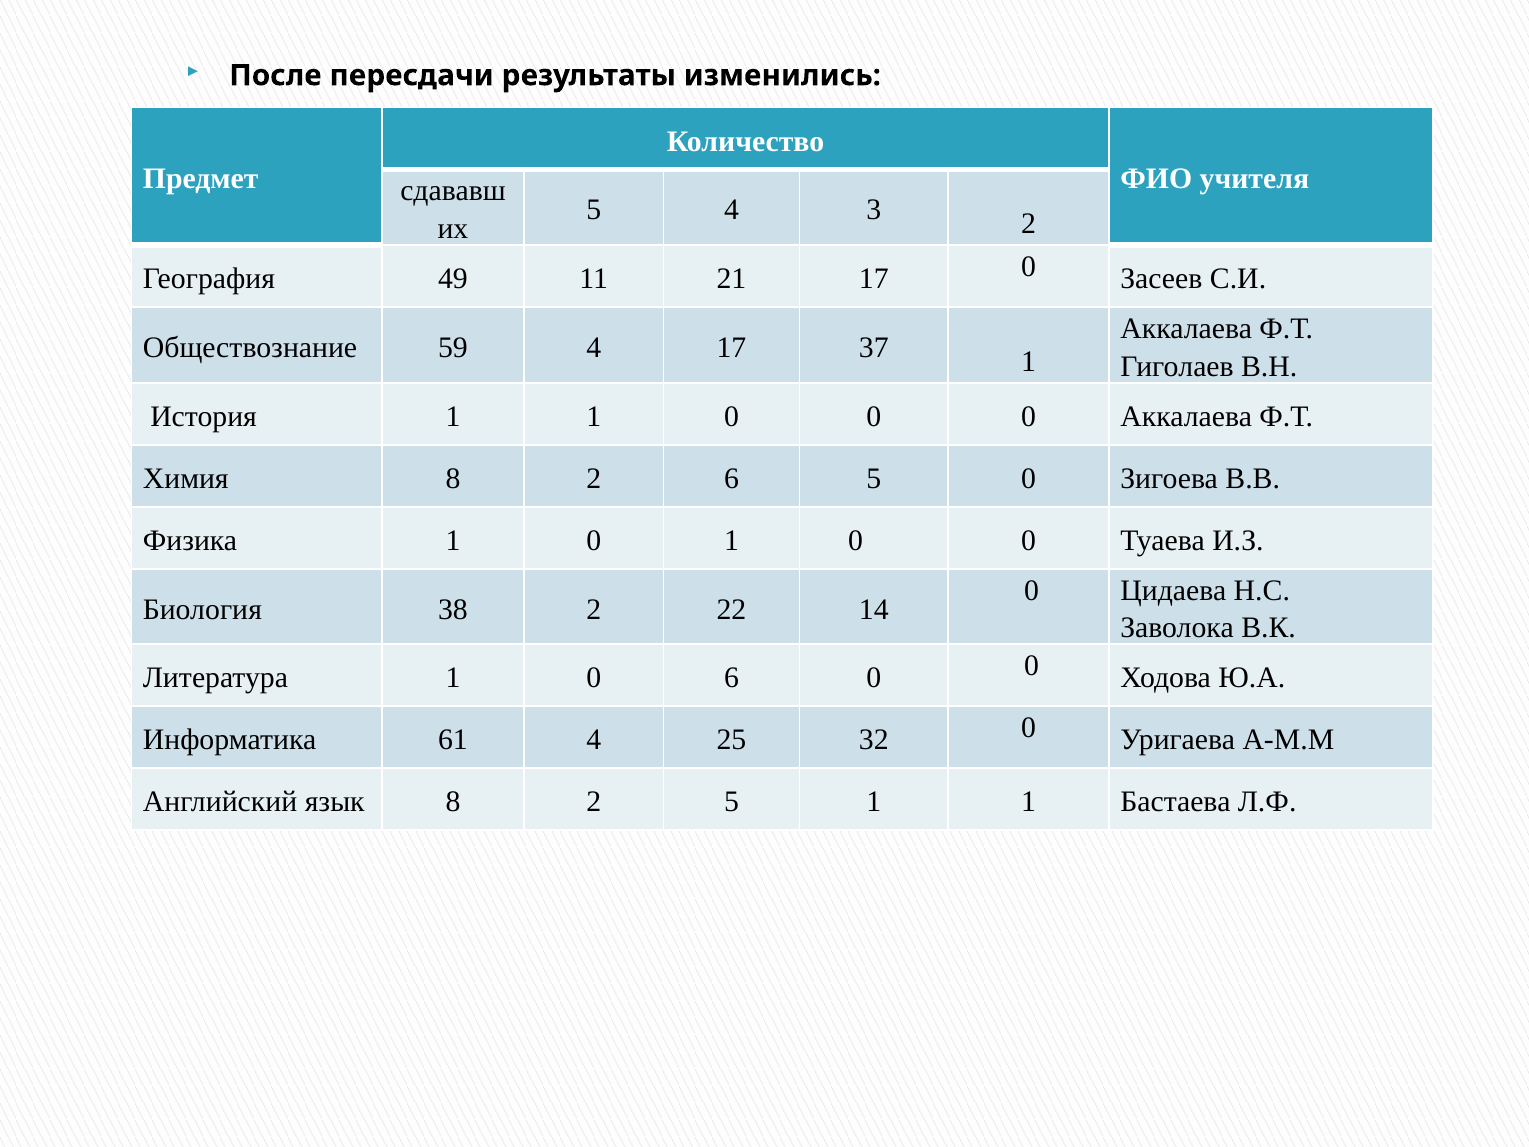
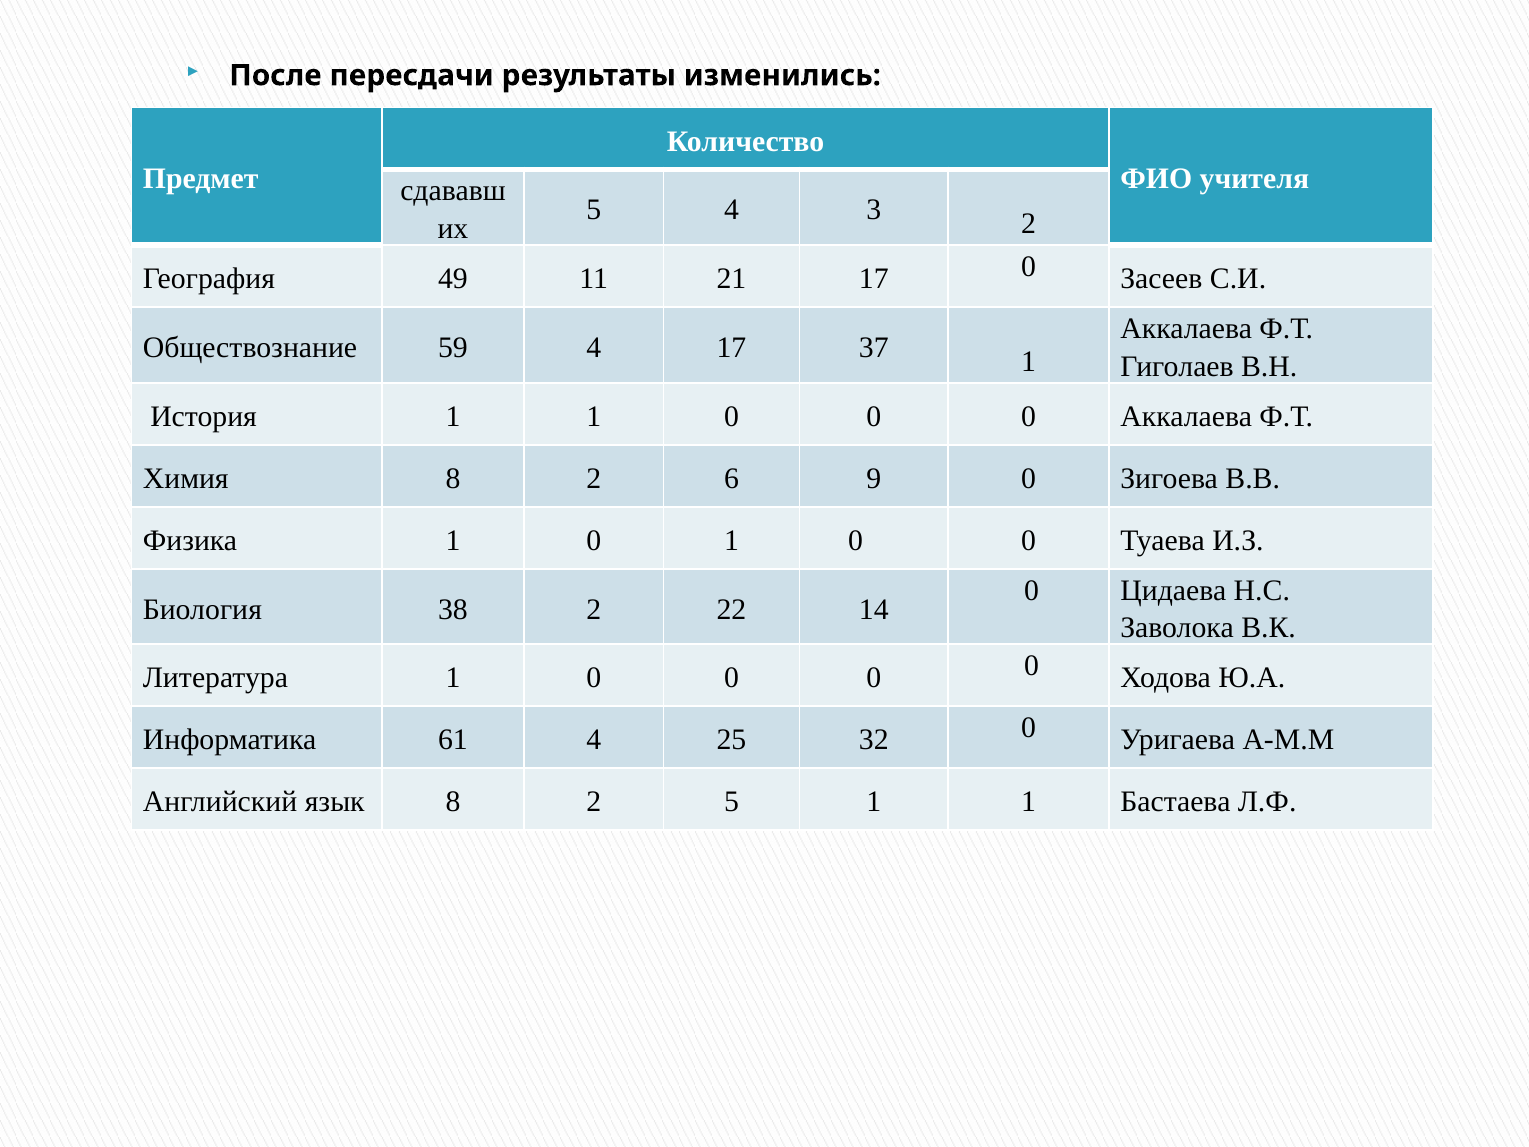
6 5: 5 -> 9 (874, 478)
Литература 1 0 6: 6 -> 0 (732, 678)
